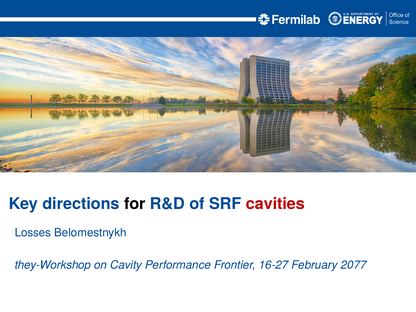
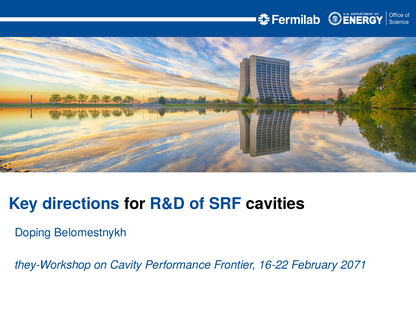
cavities colour: red -> black (275, 204)
Losses: Losses -> Doping (33, 233)
16-27: 16-27 -> 16-22 (274, 265)
2077: 2077 -> 2071 (354, 265)
